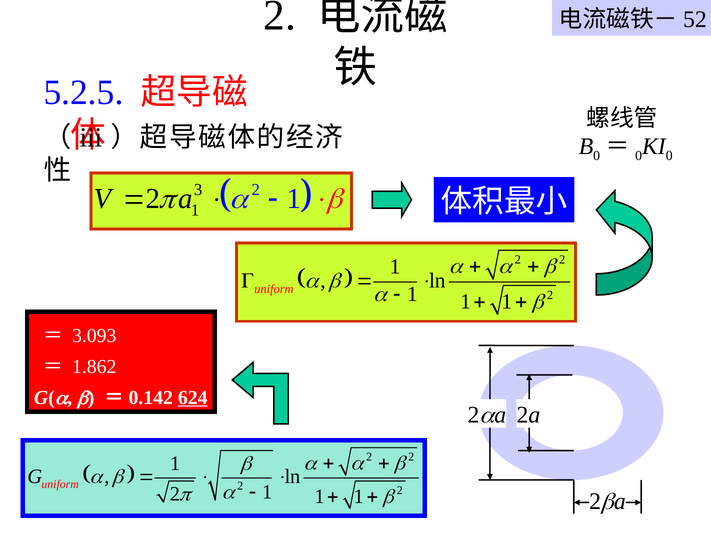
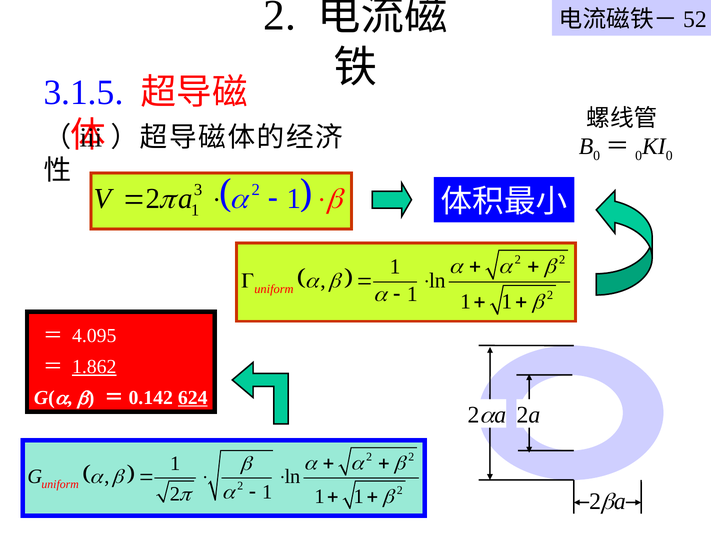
5.2.5: 5.2.5 -> 3.1.5 (84, 92)
3.093: 3.093 -> 4.095 (94, 335)
1.862 underline: none -> present (94, 366)
